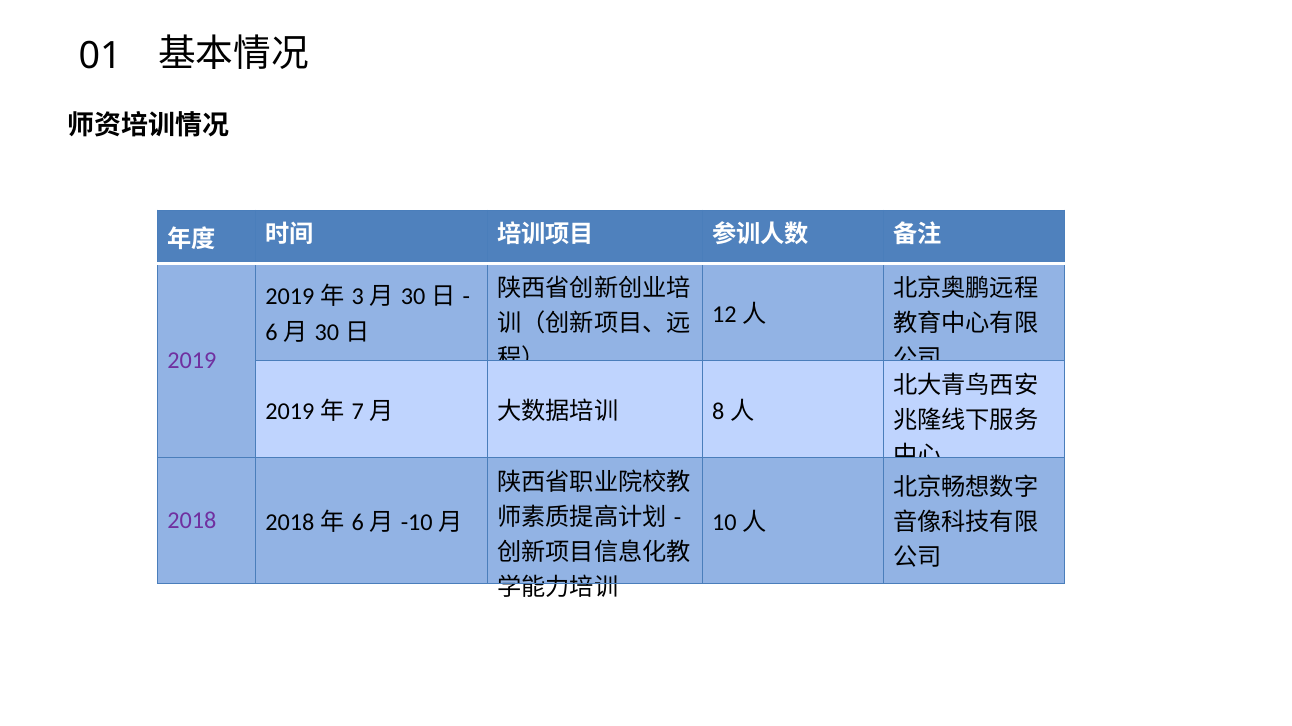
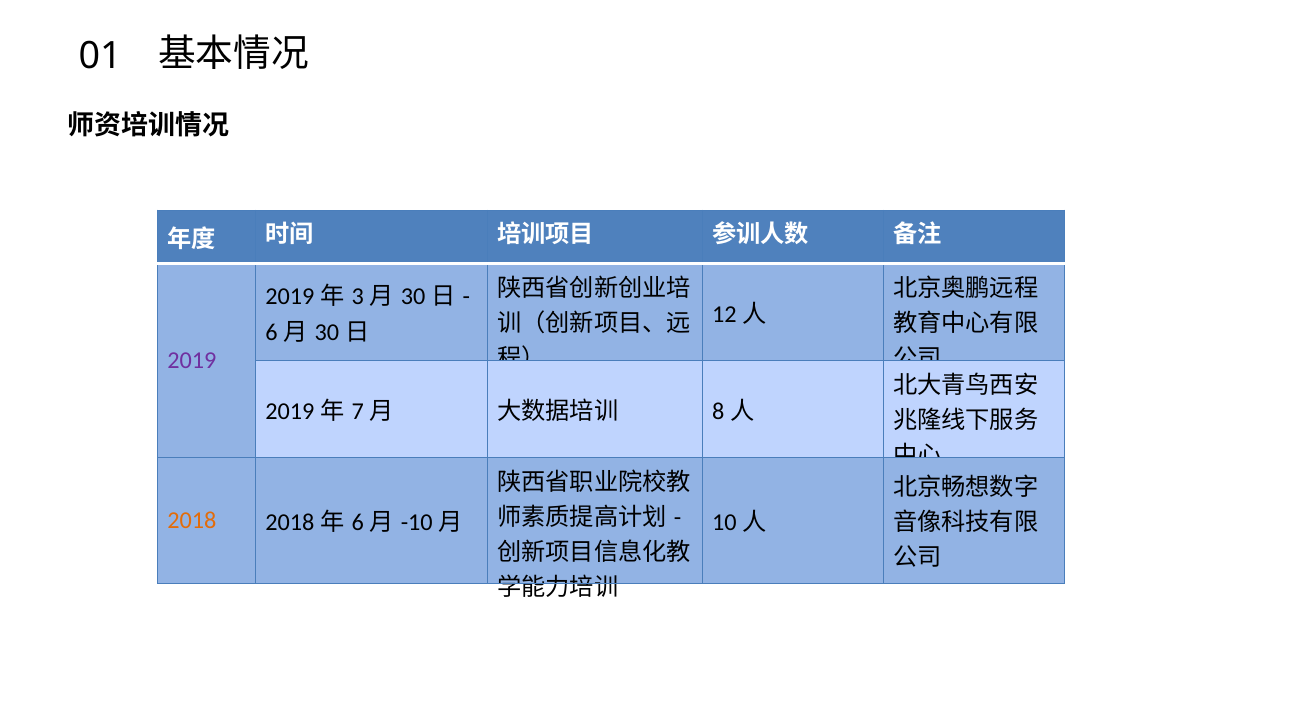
2018 colour: purple -> orange (192, 521)
